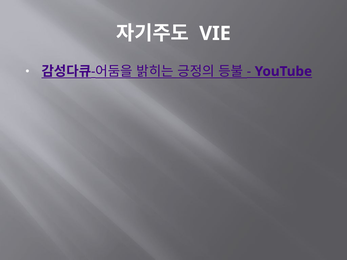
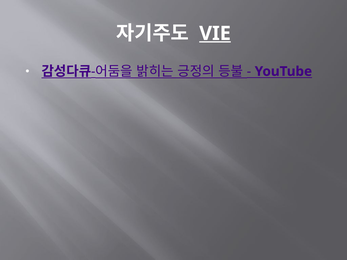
VIE underline: none -> present (215, 33)
